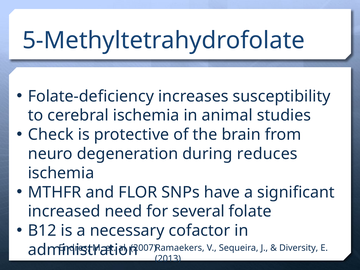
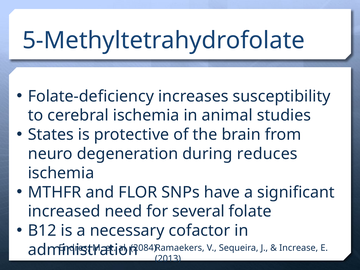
Check: Check -> States (51, 135)
Diversity: Diversity -> Increase (299, 248)
2007: 2007 -> 2084 (143, 248)
